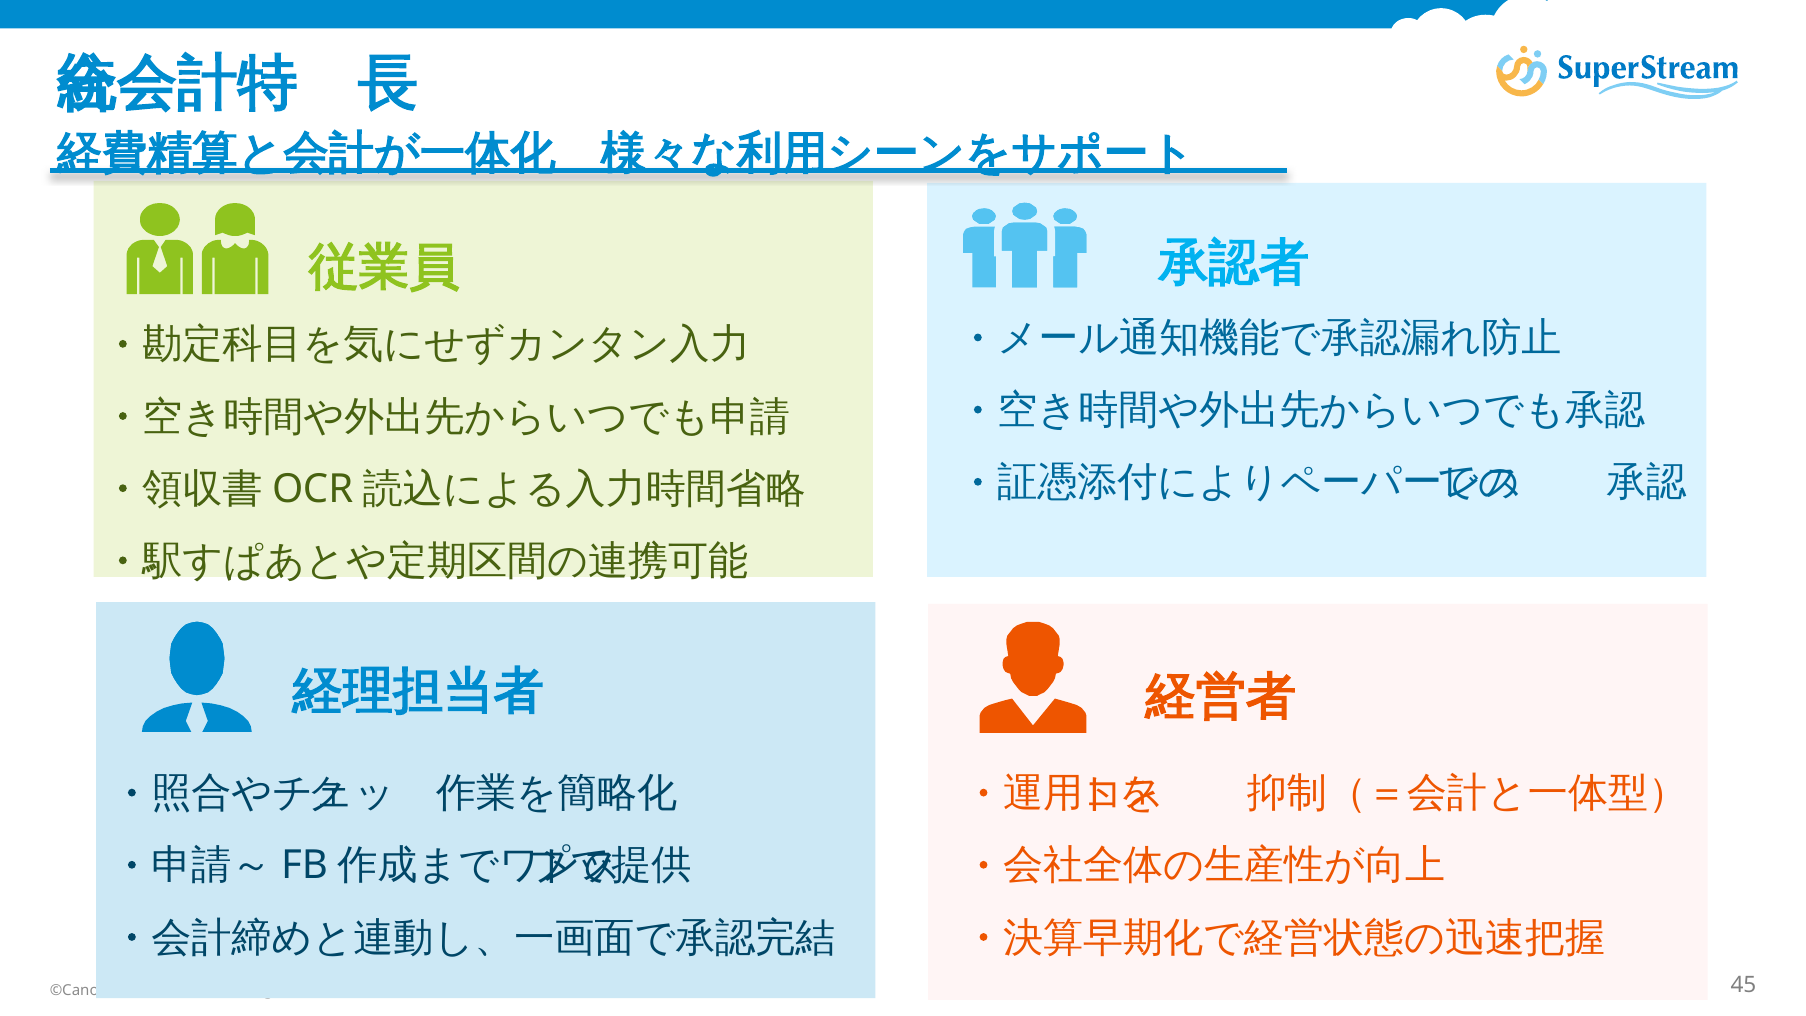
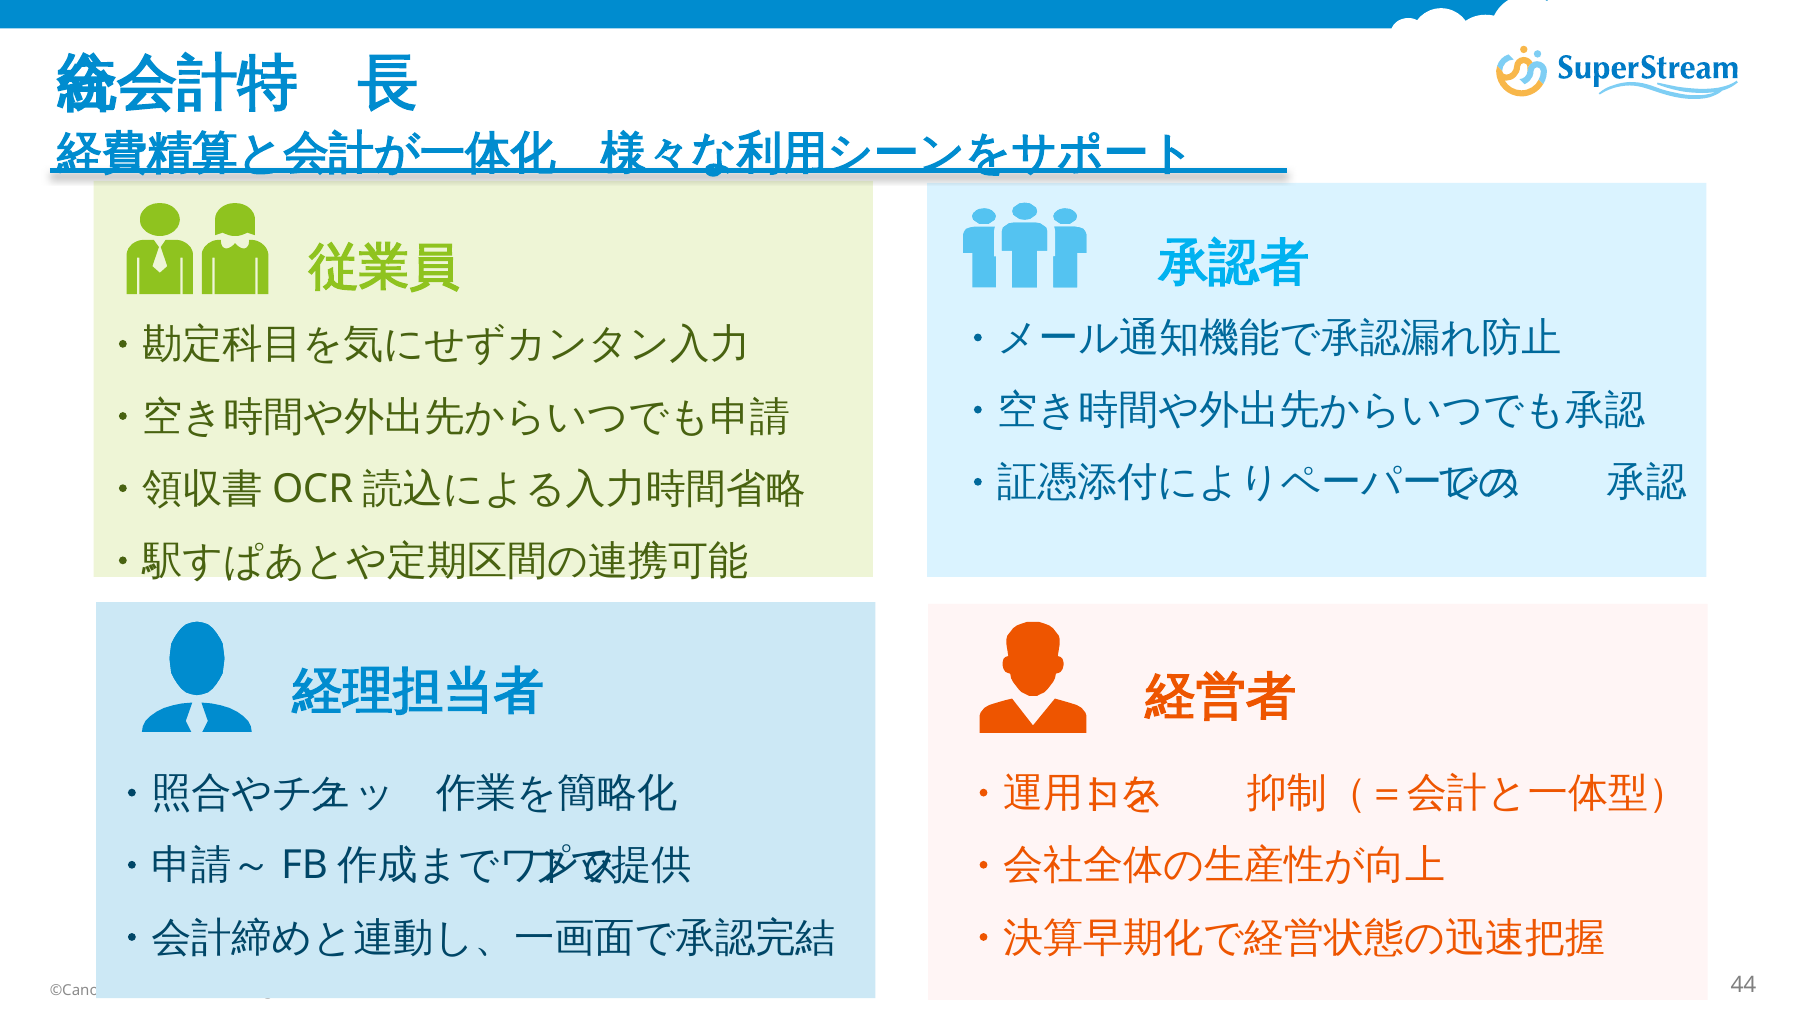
45: 45 -> 44 (1744, 985)
